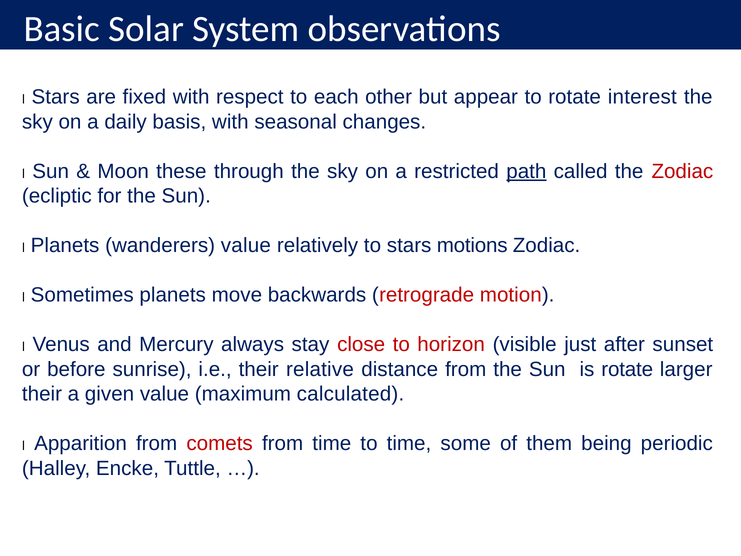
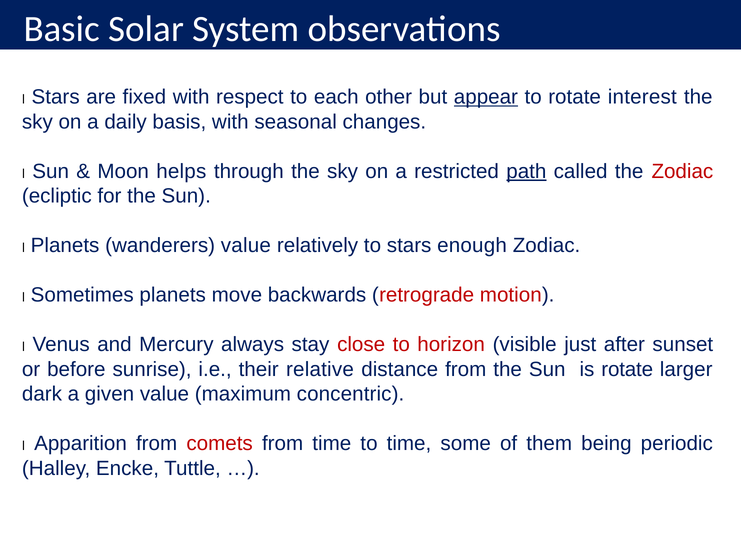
appear underline: none -> present (486, 97)
these: these -> helps (181, 171)
motions: motions -> enough (472, 245)
their: their -> dark (42, 394)
calculated: calculated -> concentric (351, 394)
